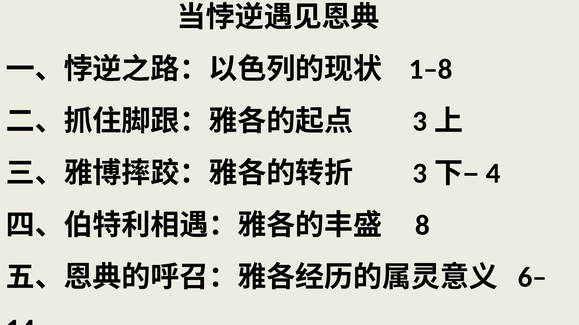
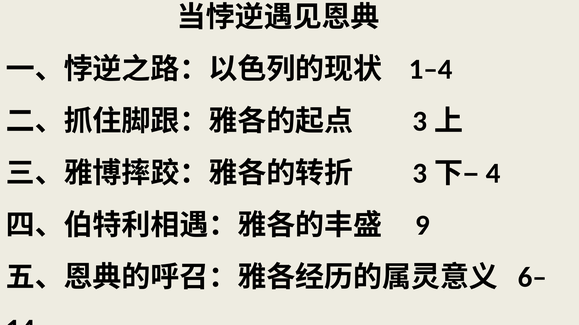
1–8: 1–8 -> 1–4 (431, 69)
8: 8 -> 9 (423, 226)
